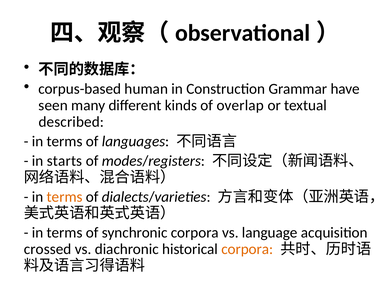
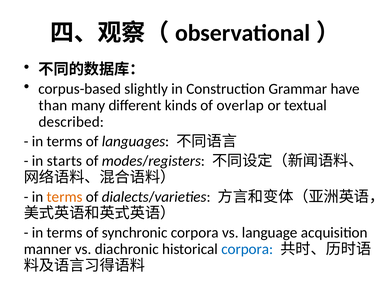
human: human -> slightly (146, 89)
seen: seen -> than (53, 105)
crossed: crossed -> manner (48, 249)
corpora colour: orange -> blue (247, 249)
